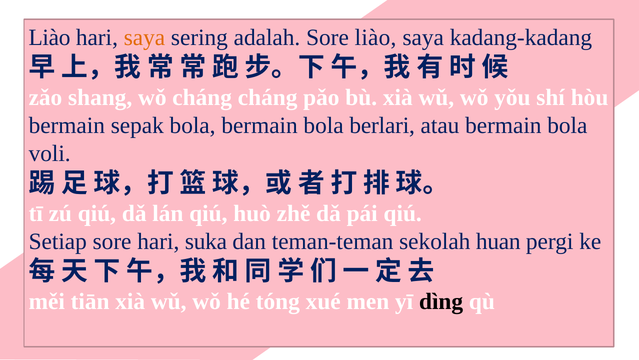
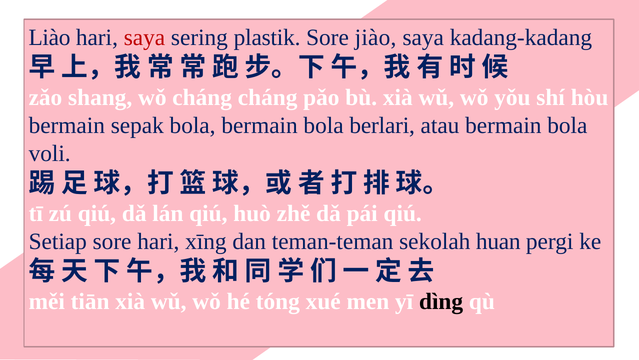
saya colour: orange -> red (144, 37)
adalah: adalah -> plastik (267, 37)
Sore liào: liào -> jiào (376, 37)
suka: suka -> xīng (206, 241)
